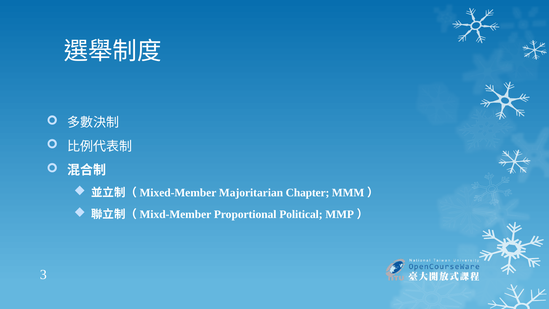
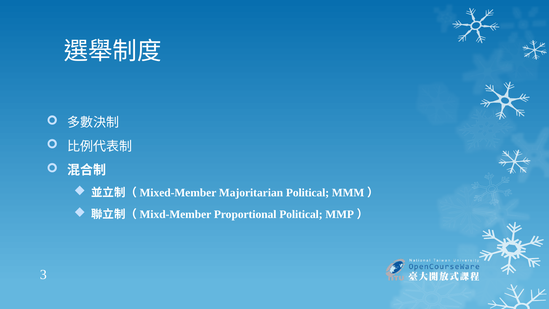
Majoritarian Chapter: Chapter -> Political (308, 193)
